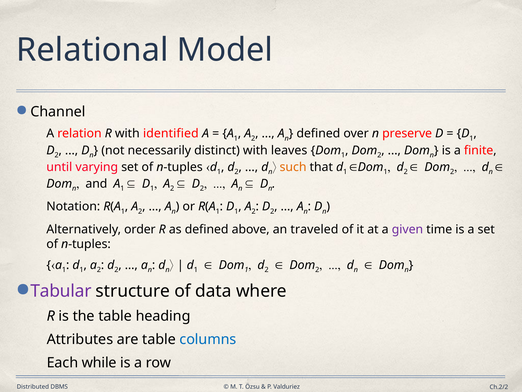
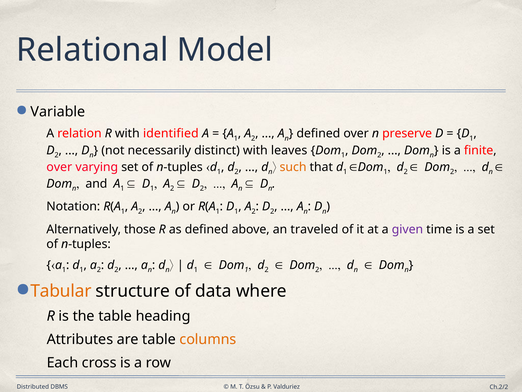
Channel: Channel -> Variable (58, 112)
until: until -> over (59, 167)
order: order -> those (140, 229)
Tabular colour: purple -> orange (61, 291)
columns colour: blue -> orange (208, 339)
while: while -> cross (99, 362)
